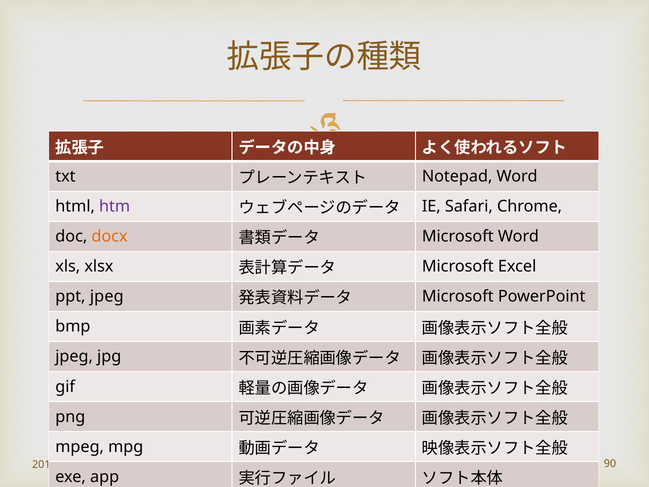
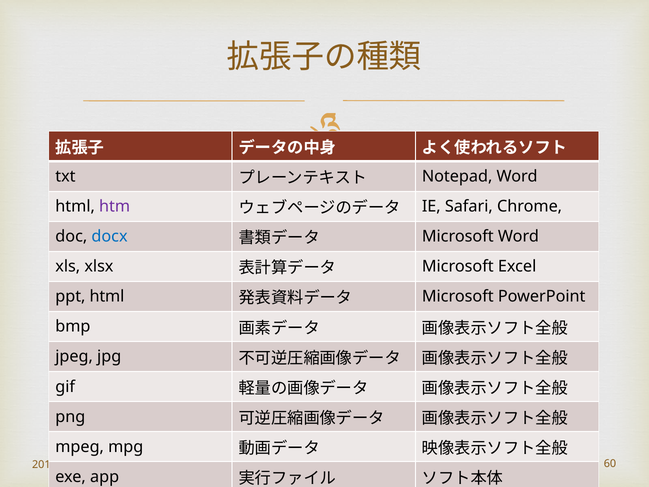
docx colour: orange -> blue (110, 236)
ppt jpeg: jpeg -> html (107, 296)
90: 90 -> 60 (610, 464)
